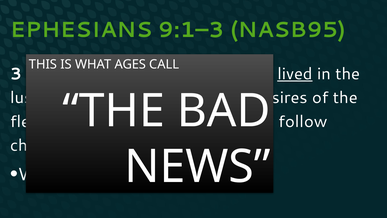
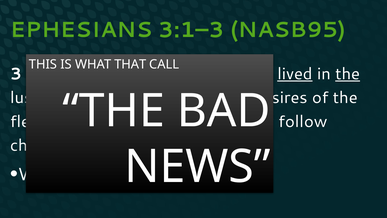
9:1–3: 9:1–3 -> 3:1–3 (191, 30)
AGES: AGES -> THAT (130, 64)
the underline: none -> present (348, 74)
